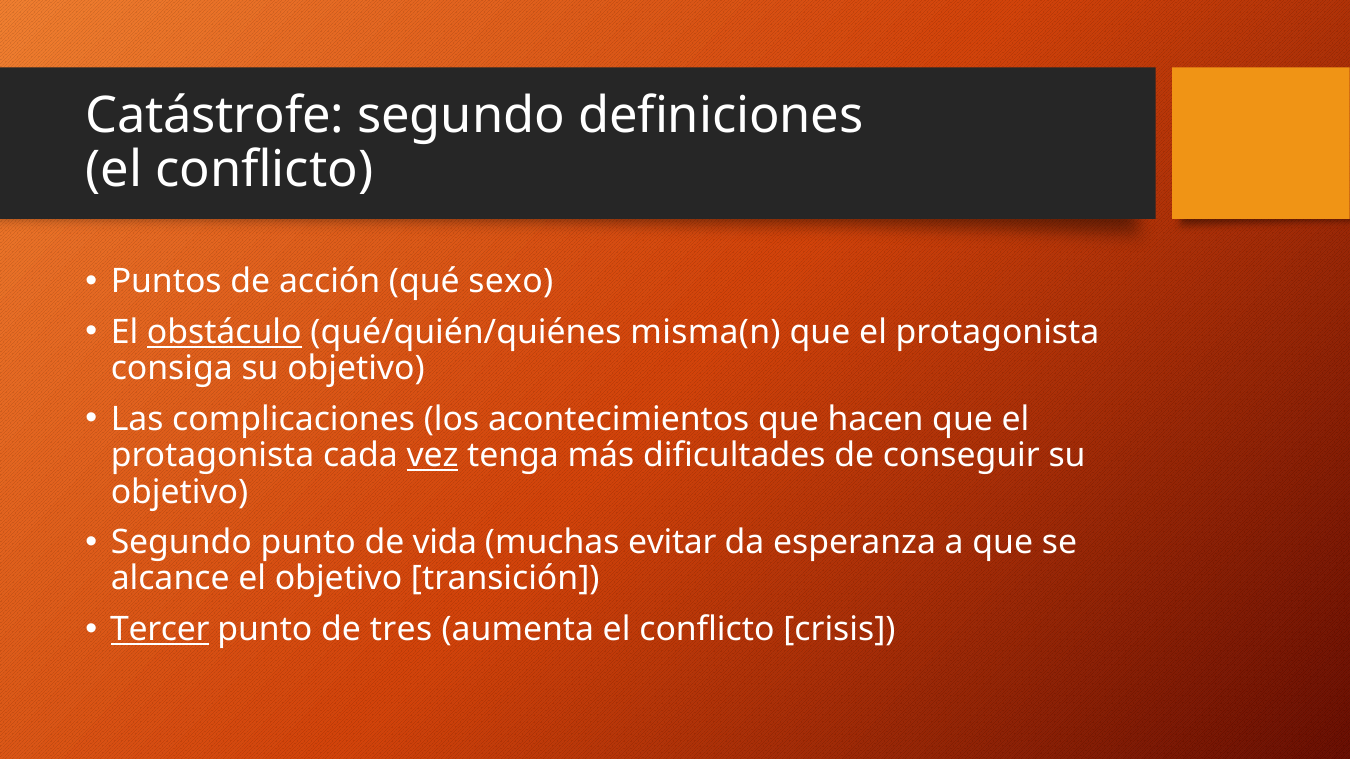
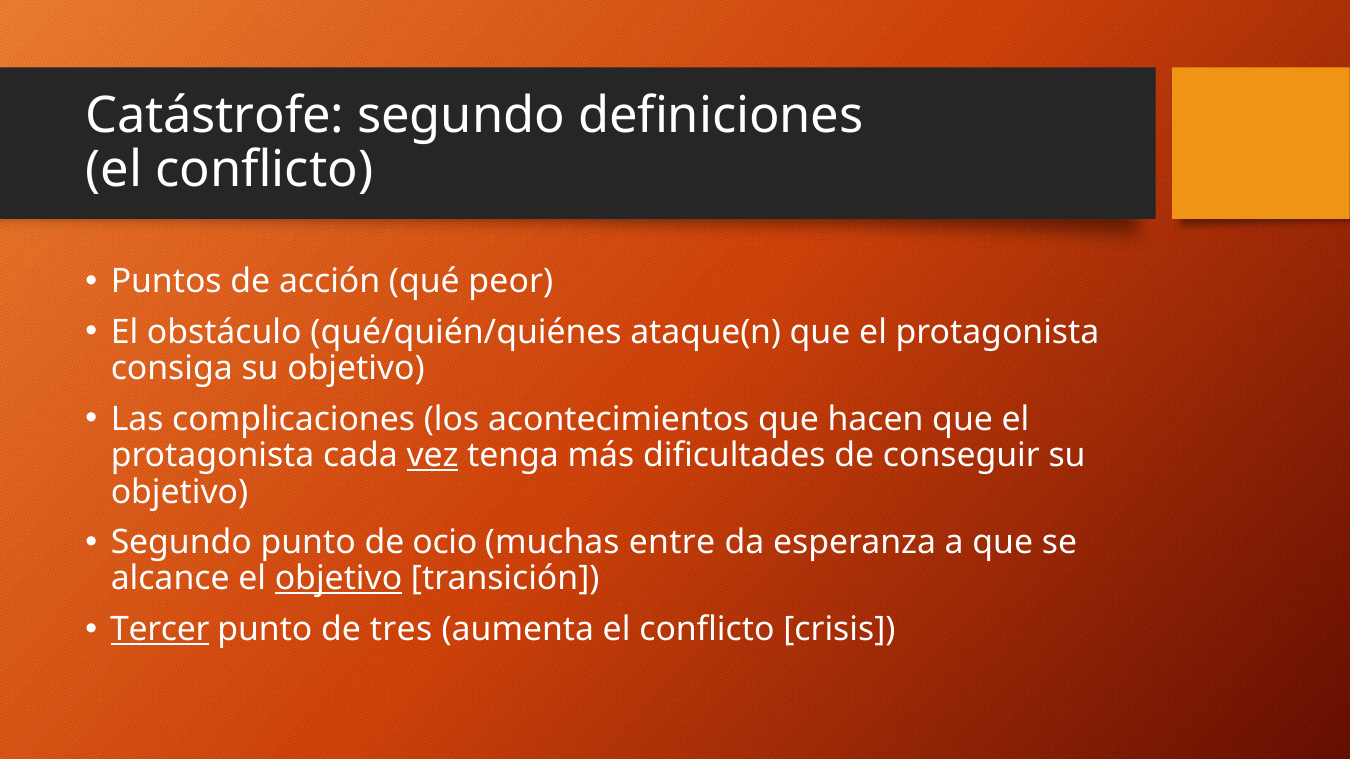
sexo: sexo -> peor (511, 282)
obstáculo underline: present -> none (224, 332)
misma(n: misma(n -> ataque(n (706, 332)
vida: vida -> ocio (445, 543)
evitar: evitar -> entre (672, 543)
objetivo underline: none -> present (339, 579)
